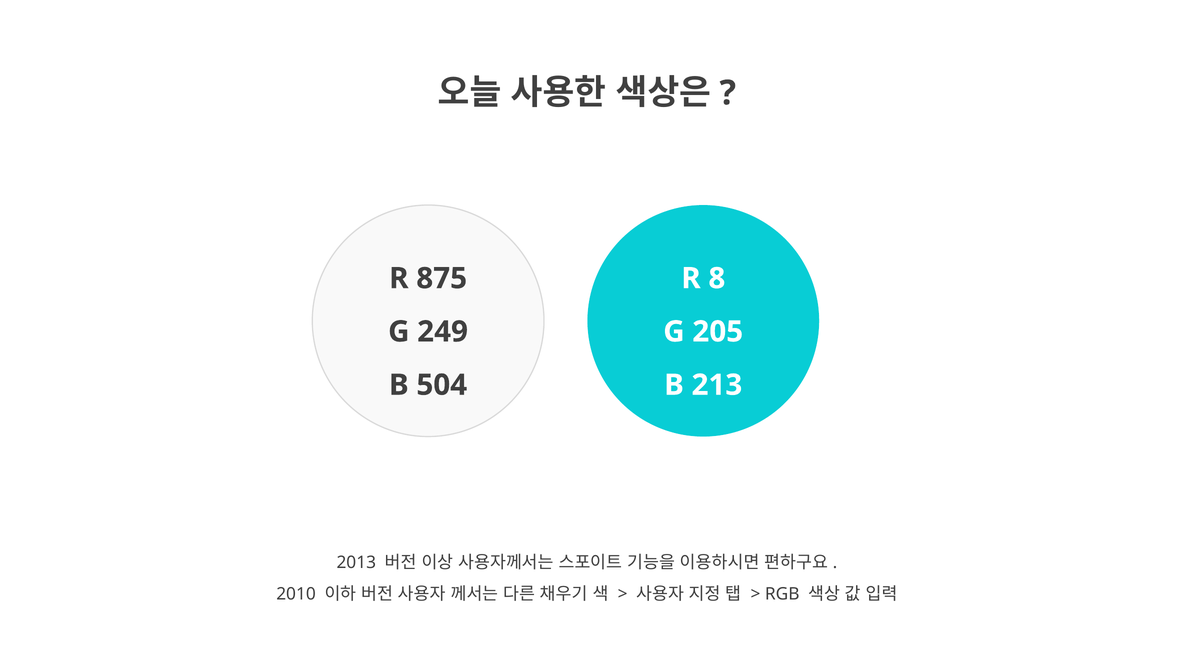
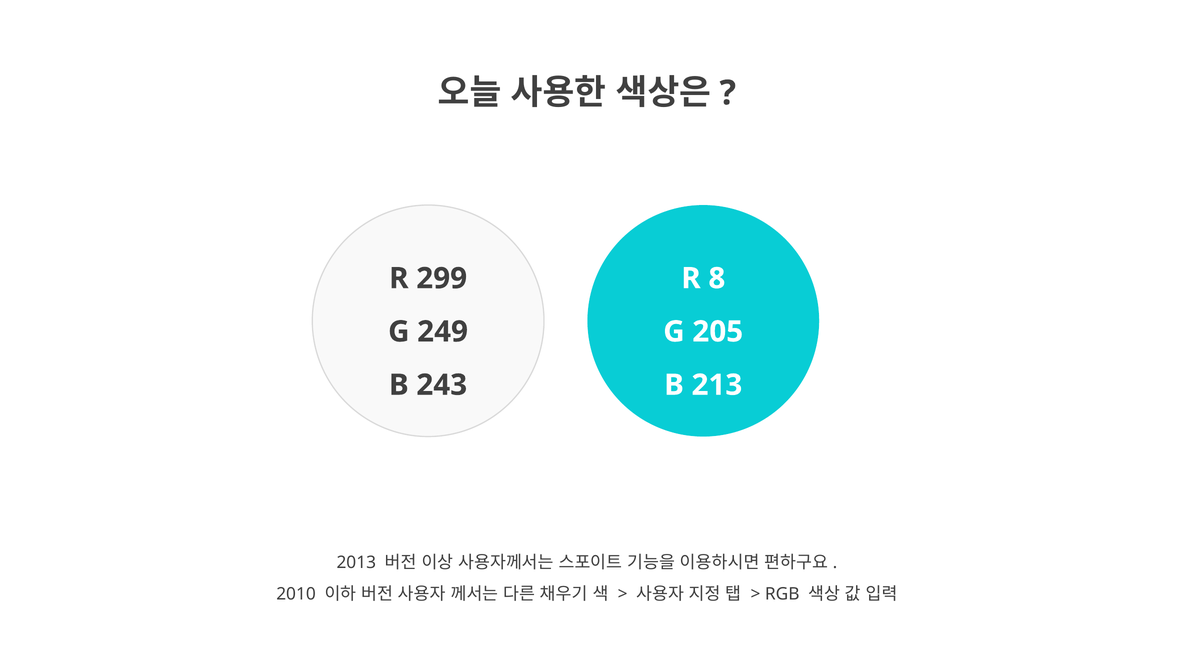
875: 875 -> 299 (442, 279)
504: 504 -> 243 (442, 385)
